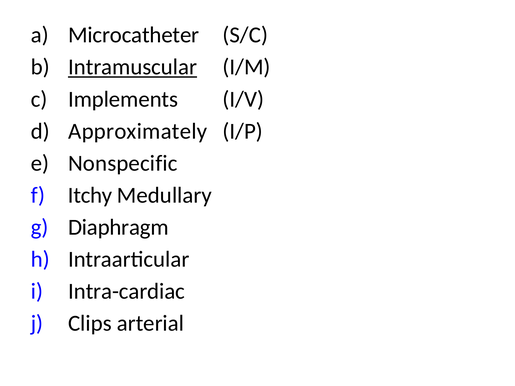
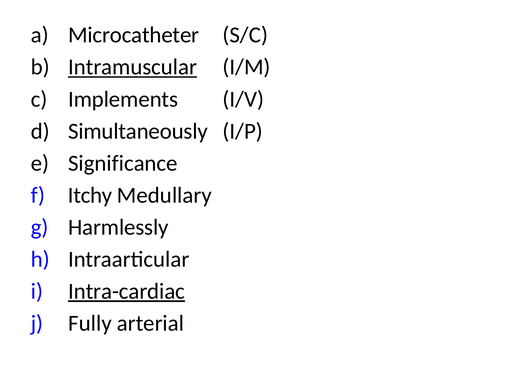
Approximately: Approximately -> Simultaneously (138, 131)
Nonspecific: Nonspecific -> Significance (123, 163)
Diaphragm: Diaphragm -> Harmlessly (118, 227)
Intra-cardiac underline: none -> present (127, 292)
Clips: Clips -> Fully (90, 324)
